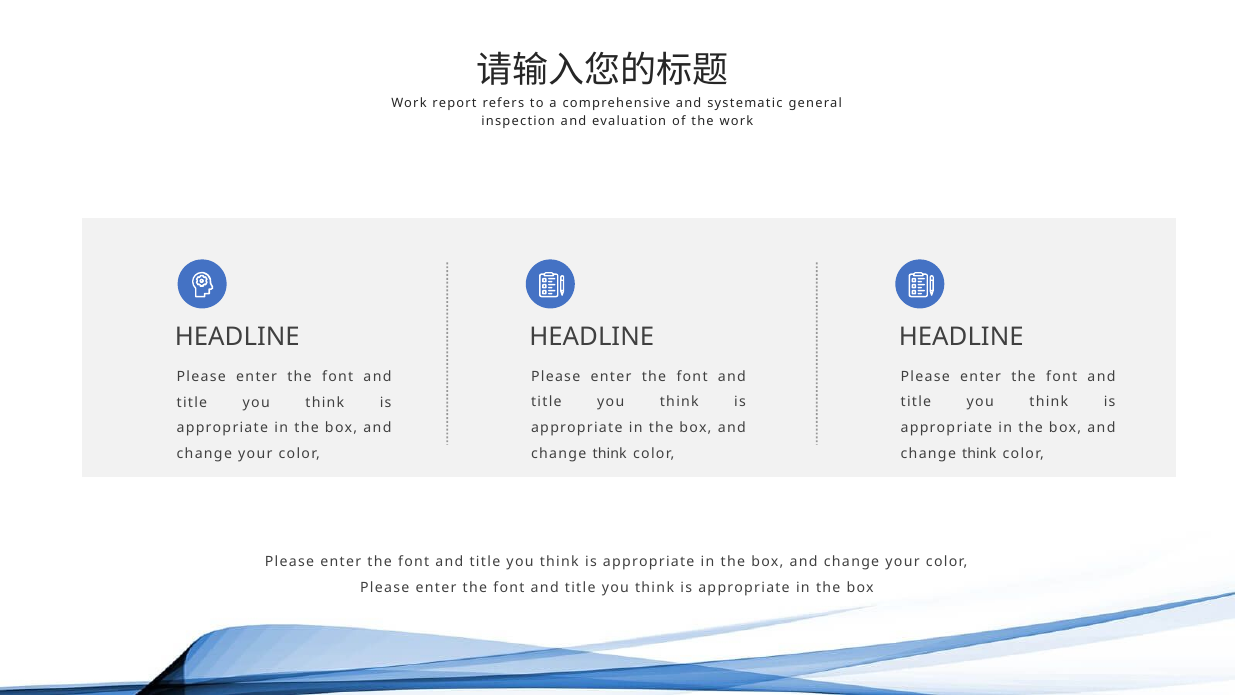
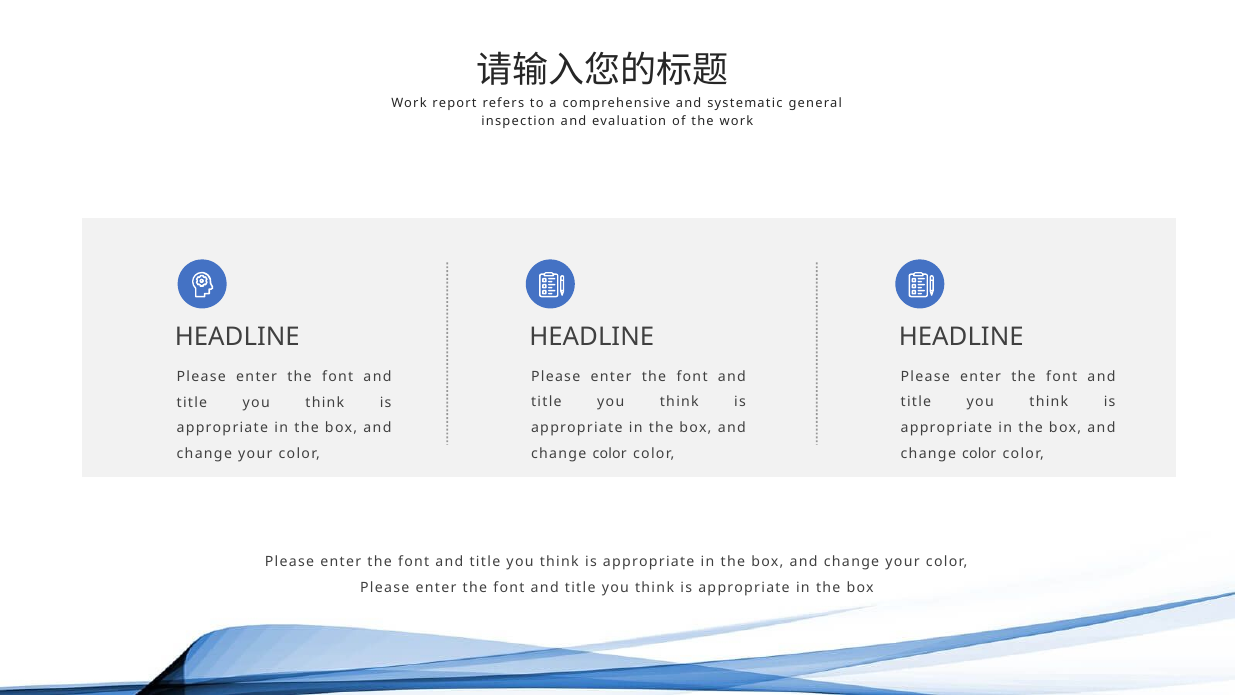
think: think -> color (610, 454)
think: think -> color (979, 454)
